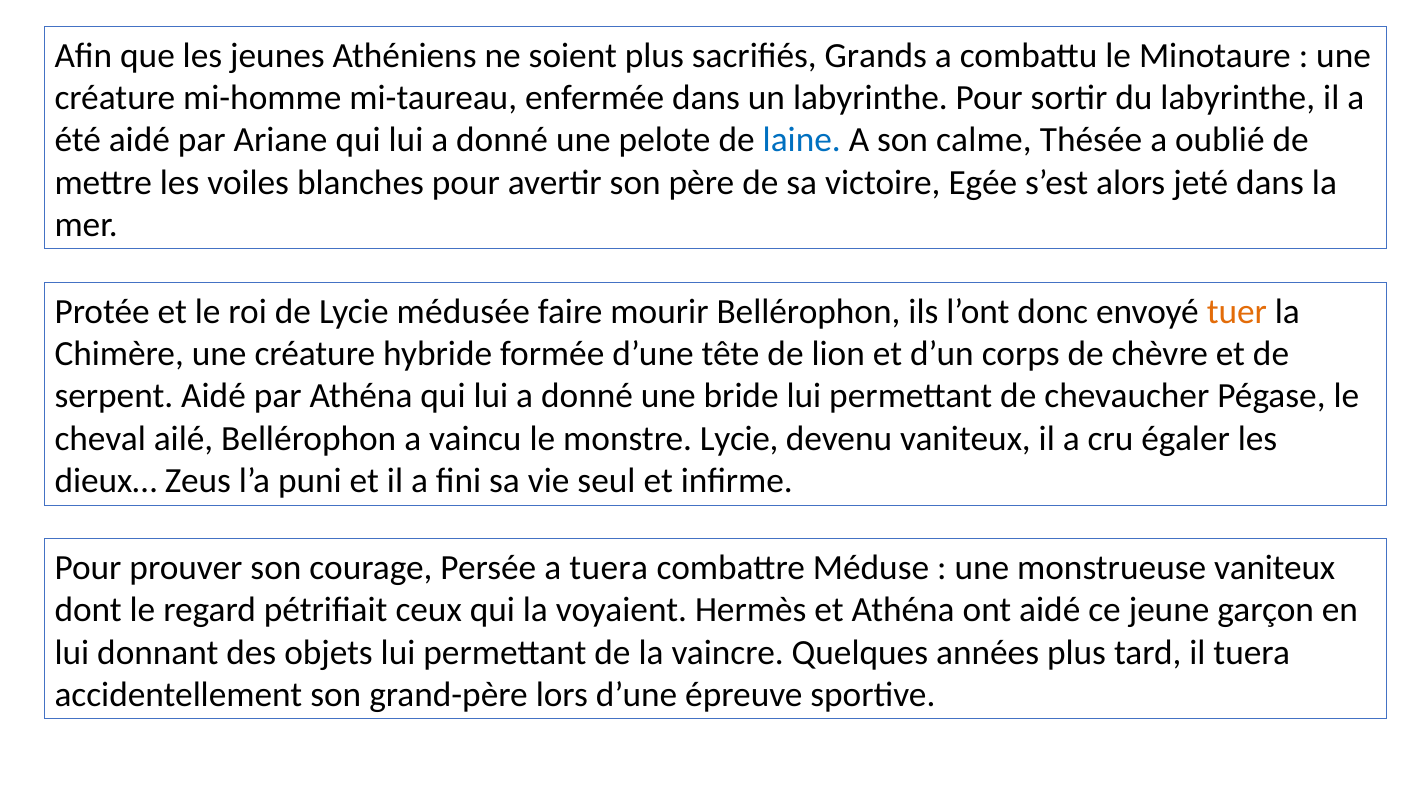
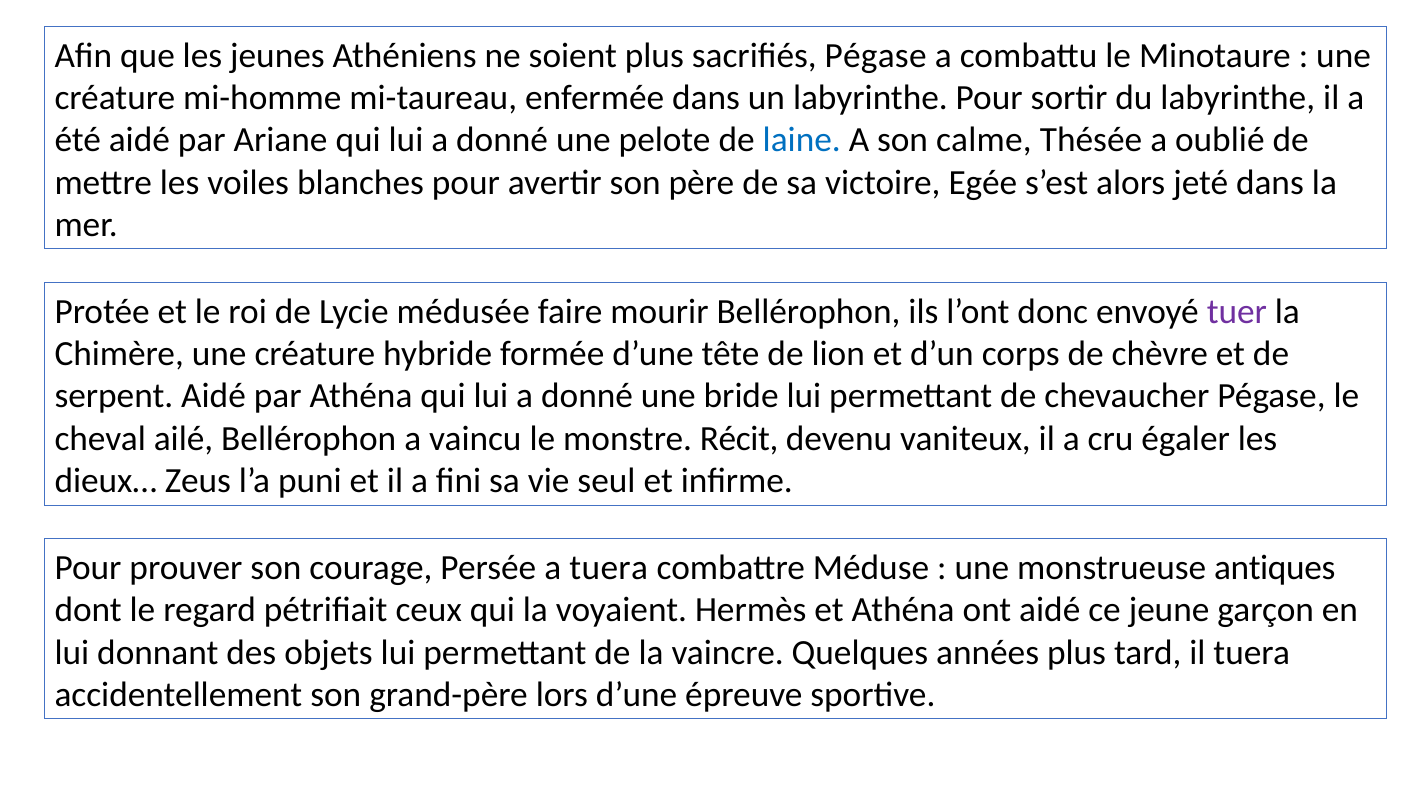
sacrifiés Grands: Grands -> Pégase (876, 55)
tuer colour: orange -> purple (1237, 311)
monstre Lycie: Lycie -> Récit (739, 439)
monstrueuse vaniteux: vaniteux -> antiques (1275, 568)
